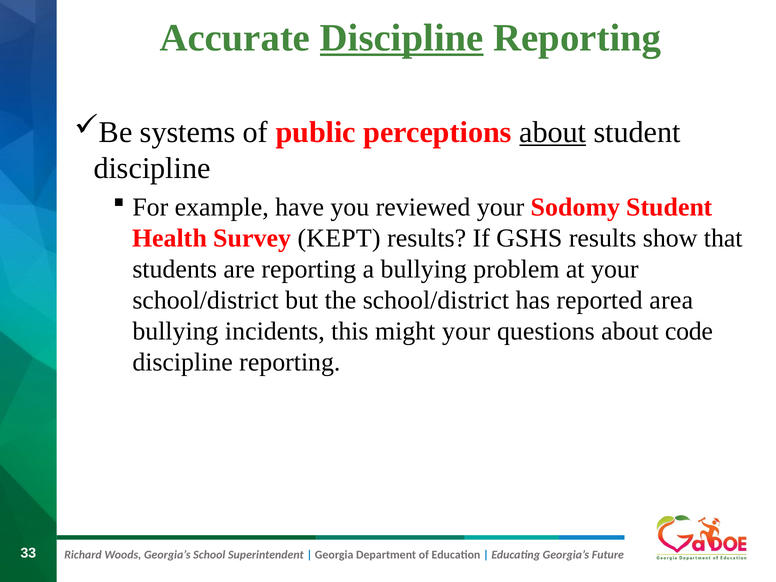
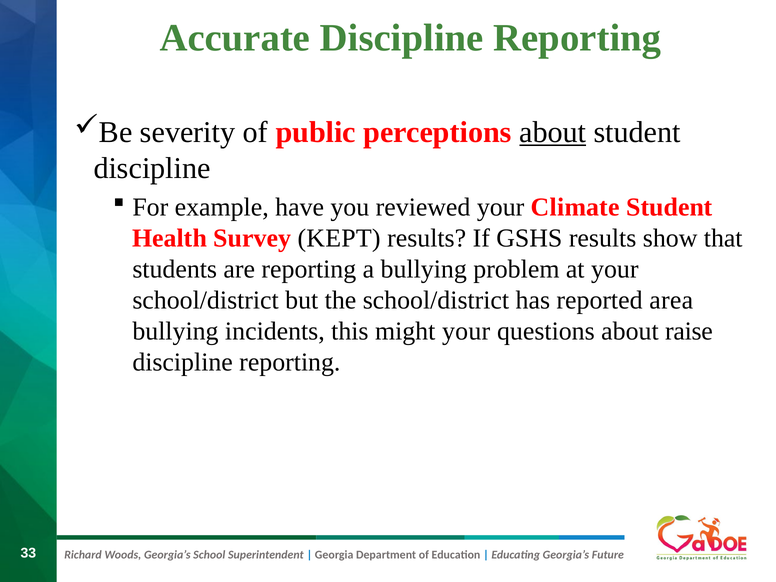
Discipline underline: present -> none (402, 38)
systems: systems -> severity (188, 132)
Sodomy: Sodomy -> Climate (575, 207)
code: code -> raise (689, 331)
